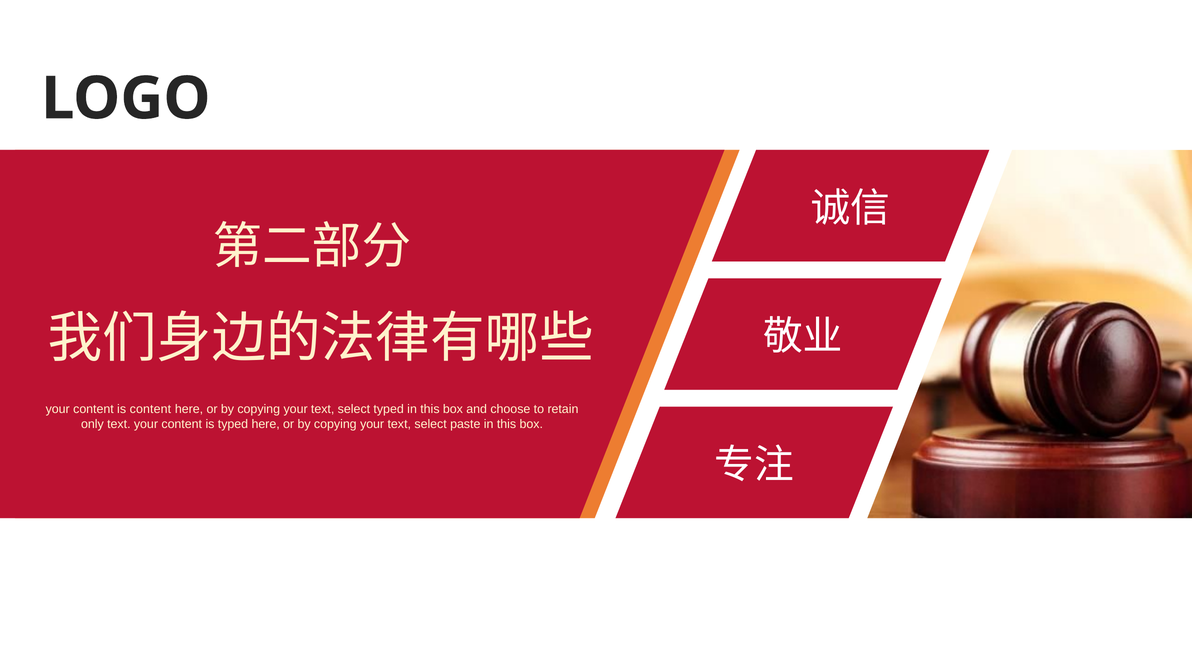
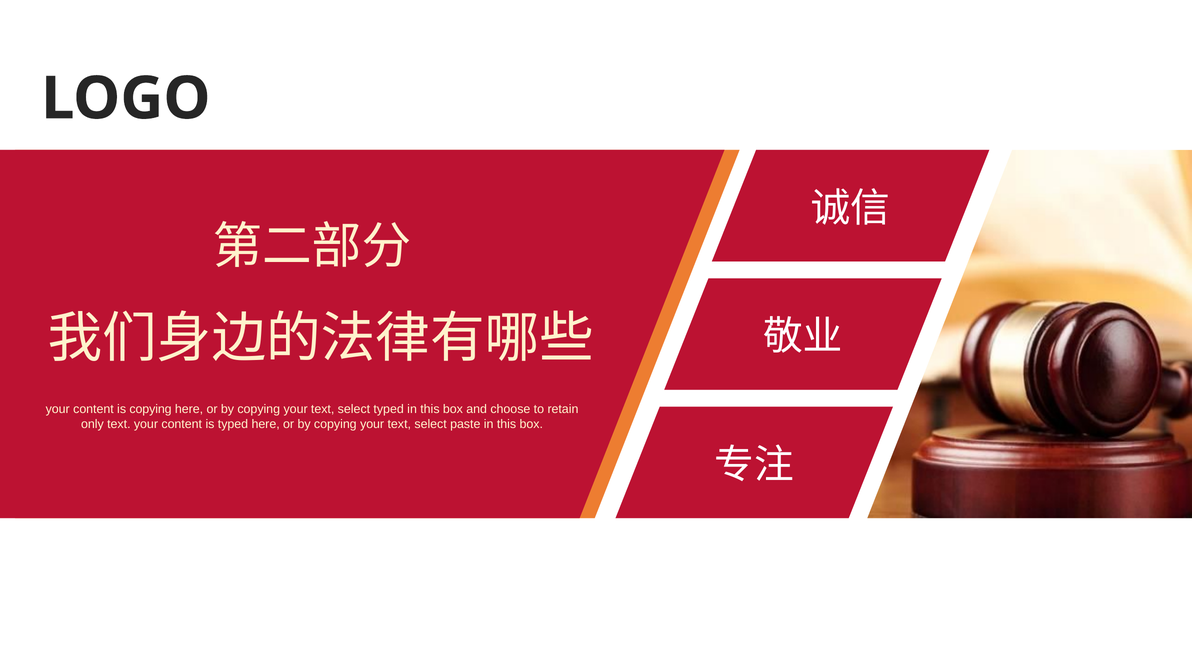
is content: content -> copying (151, 409)
